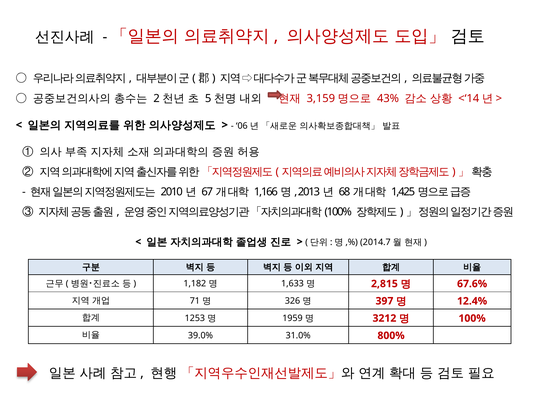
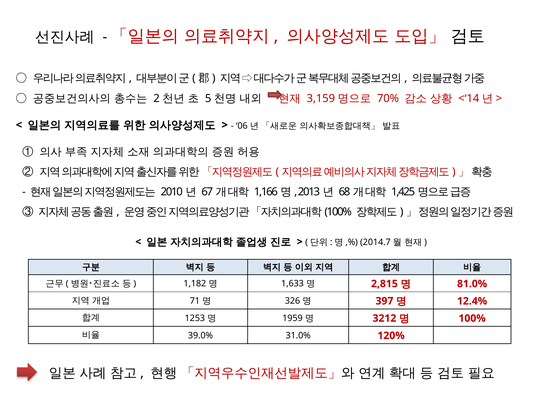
43%: 43% -> 70% (388, 98)
67.6%: 67.6% -> 81.0% (472, 283)
800%: 800% -> 120% (391, 335)
